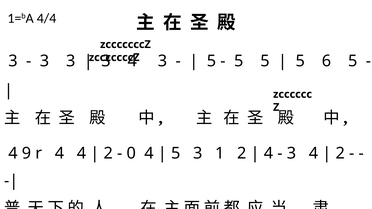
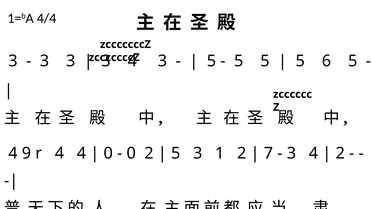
2: 2 -> 0 (108, 154)
0 4: 4 -> 2 (149, 154)
4: 4 -> 7 (269, 154)
